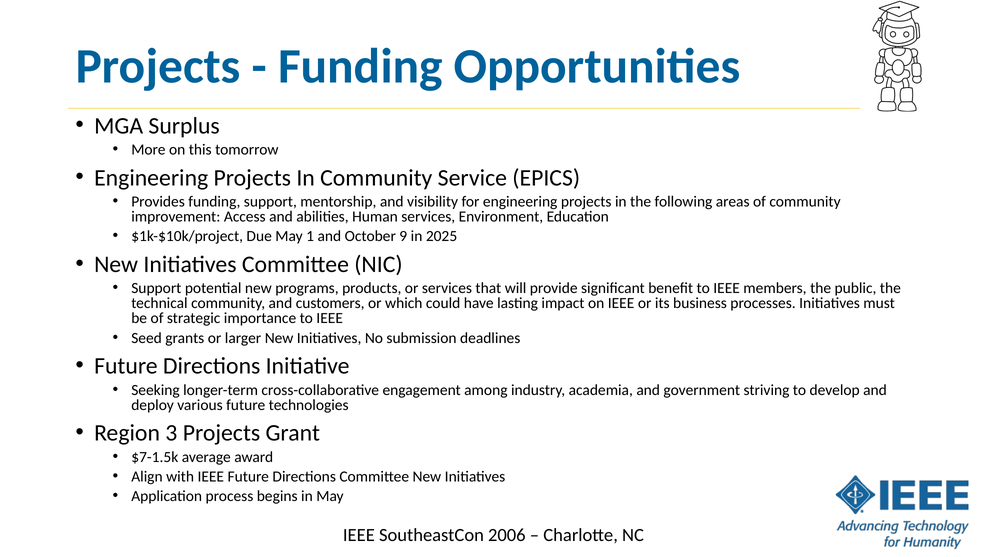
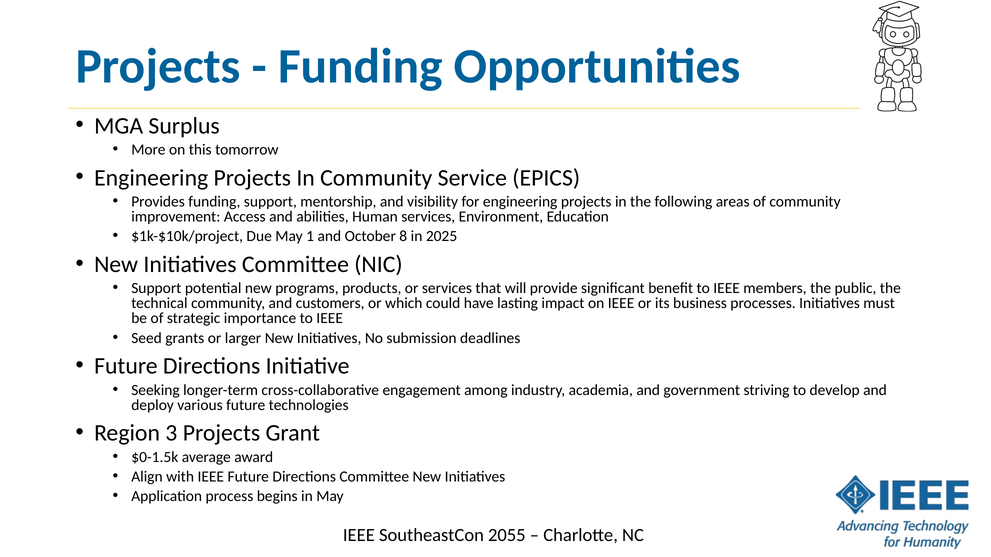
9: 9 -> 8 (403, 237)
$7-1.5k: $7-1.5k -> $0-1.5k (155, 457)
2006: 2006 -> 2055 (507, 535)
